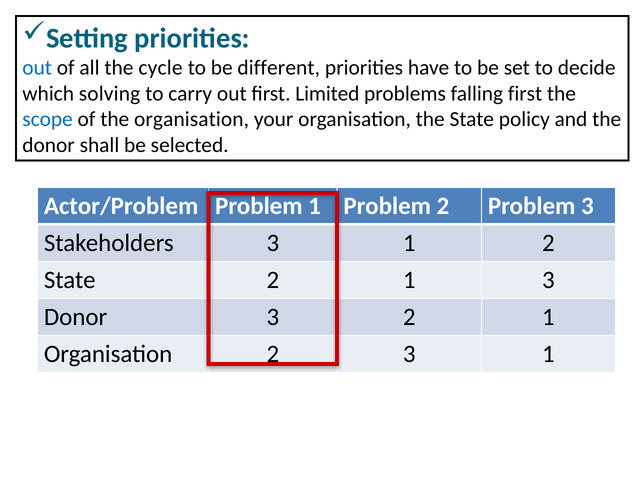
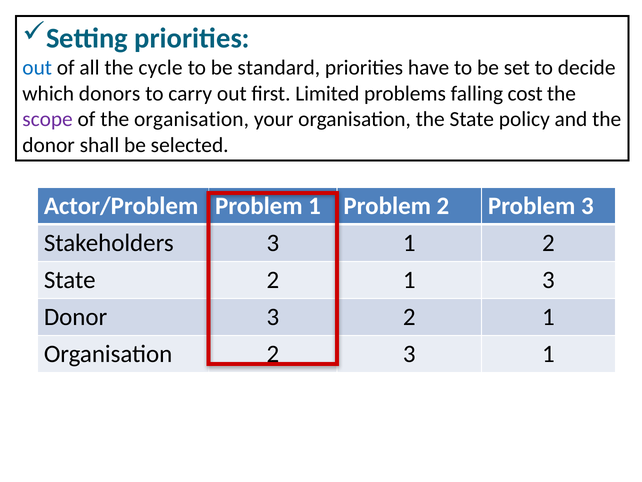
different: different -> standard (279, 68)
solving: solving -> donors (110, 93)
falling first: first -> cost (525, 93)
scope colour: blue -> purple (48, 119)
